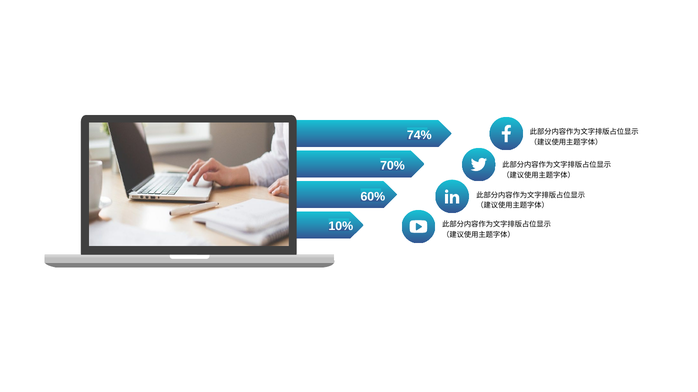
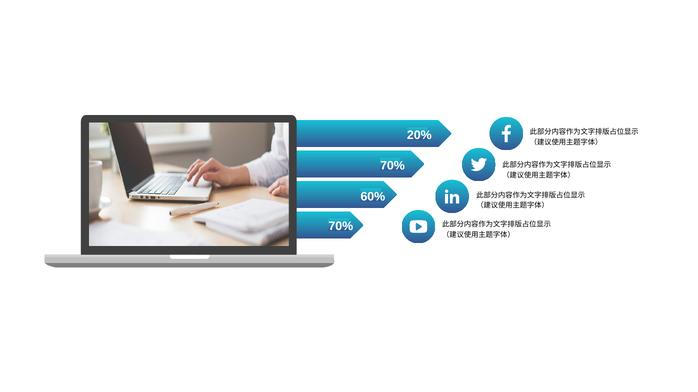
74%: 74% -> 20% (419, 135)
10%: 10% -> 70% (341, 226)
